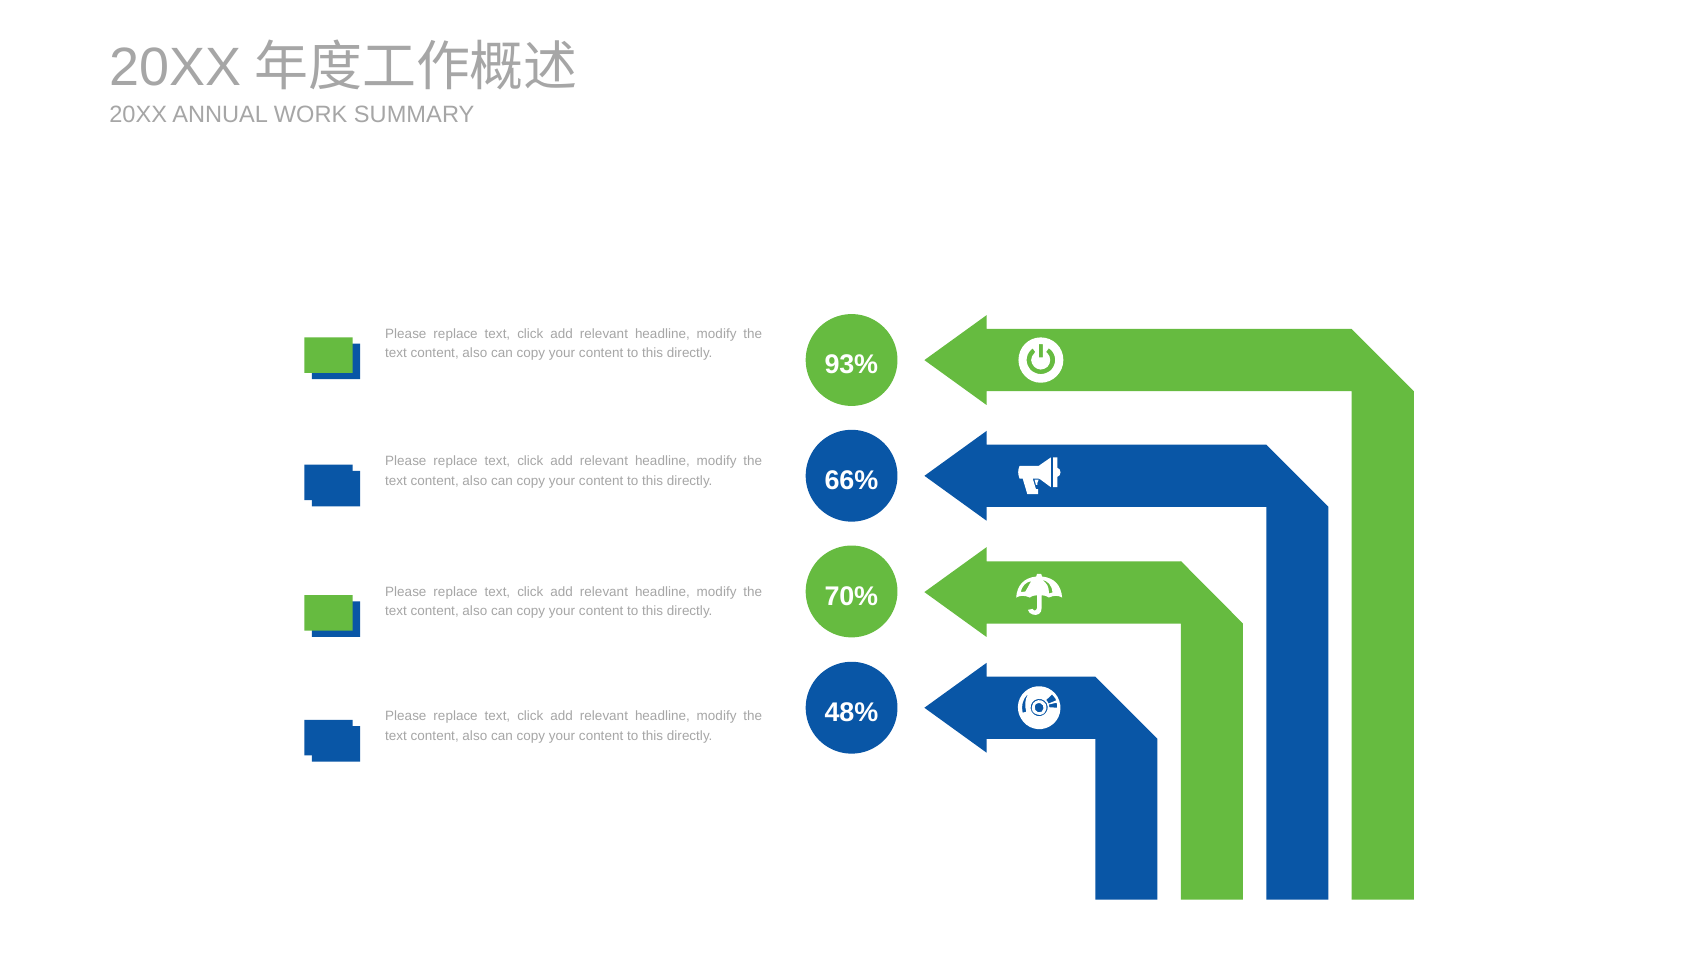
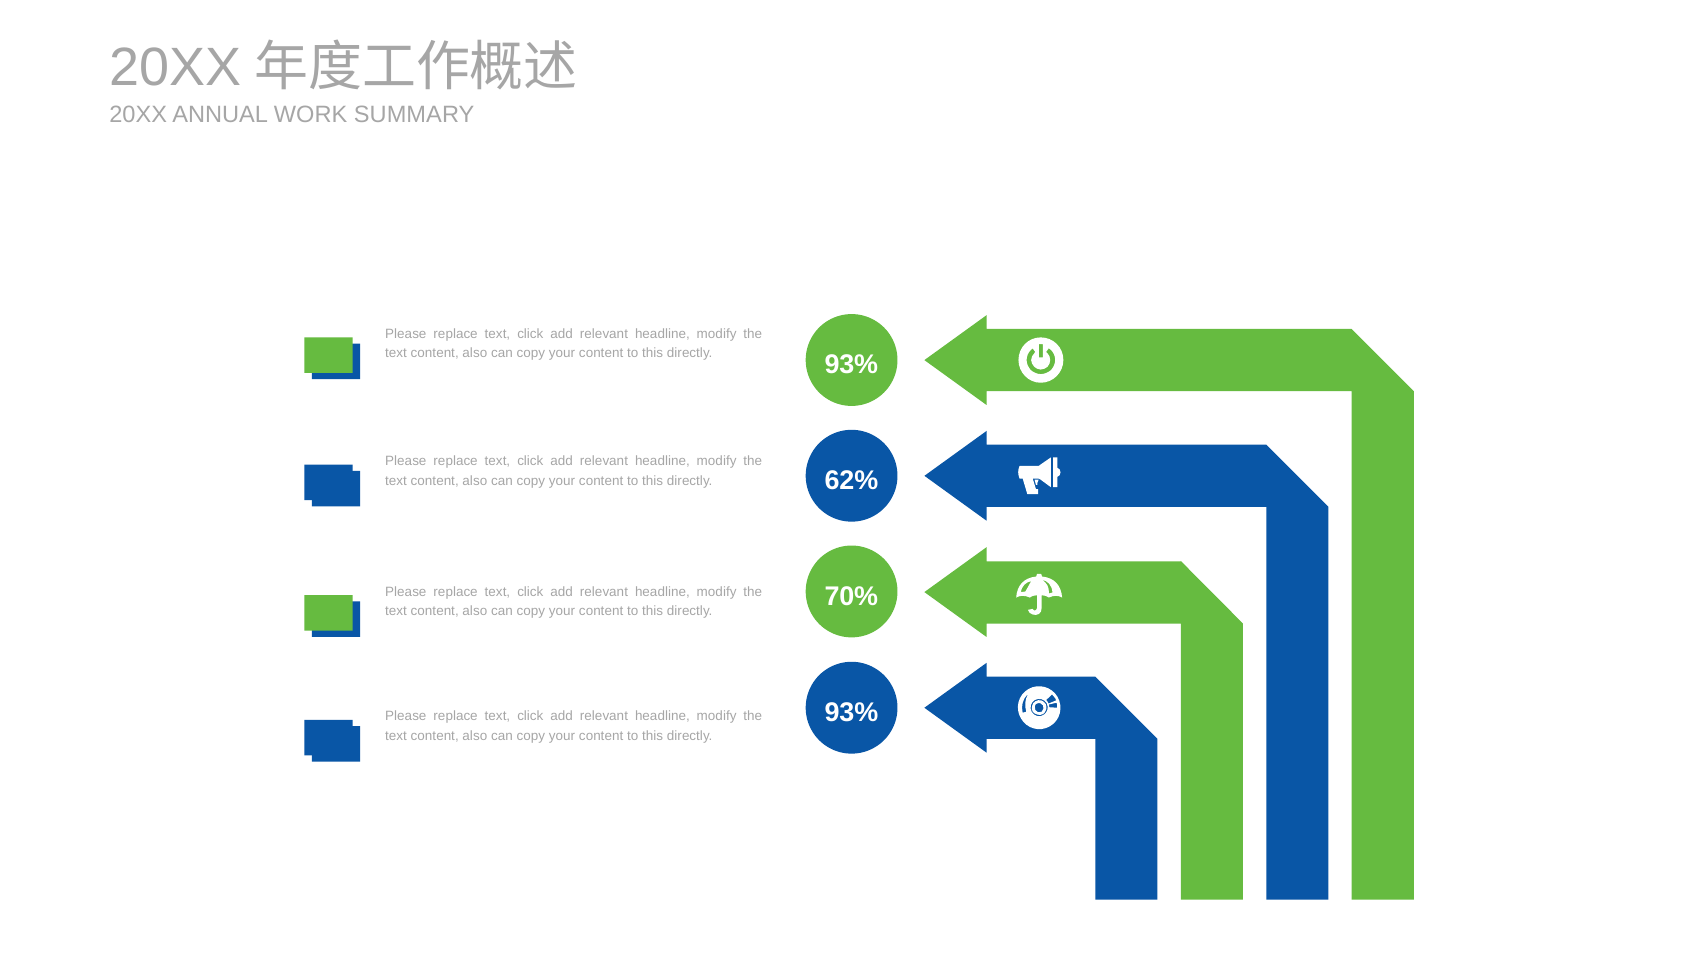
66%: 66% -> 62% (851, 480)
48%: 48% -> 93% (851, 712)
